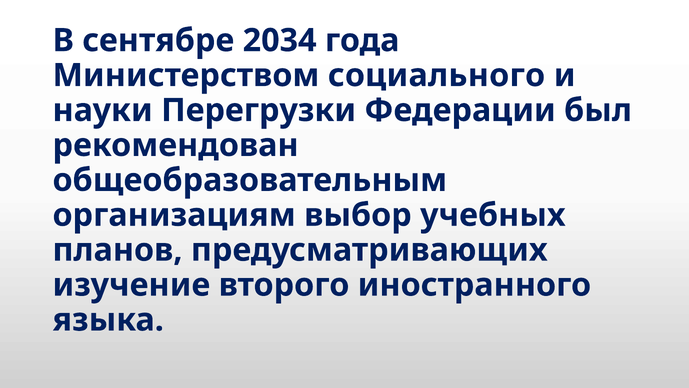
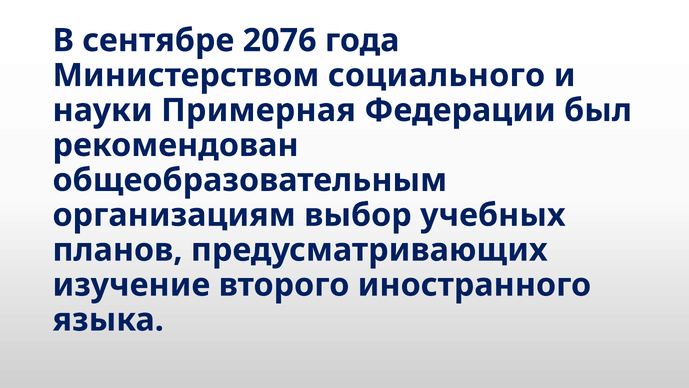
2034: 2034 -> 2076 (280, 40)
Перегрузки: Перегрузки -> Примерная (258, 110)
